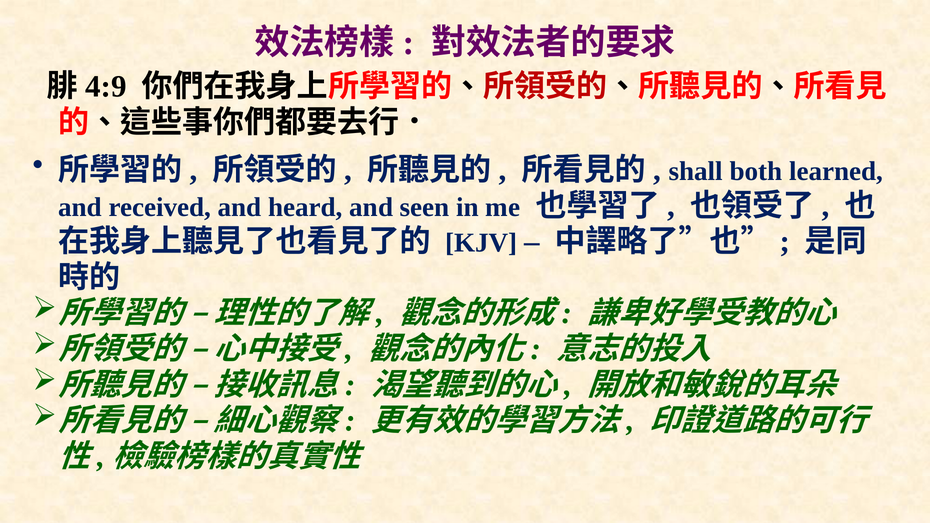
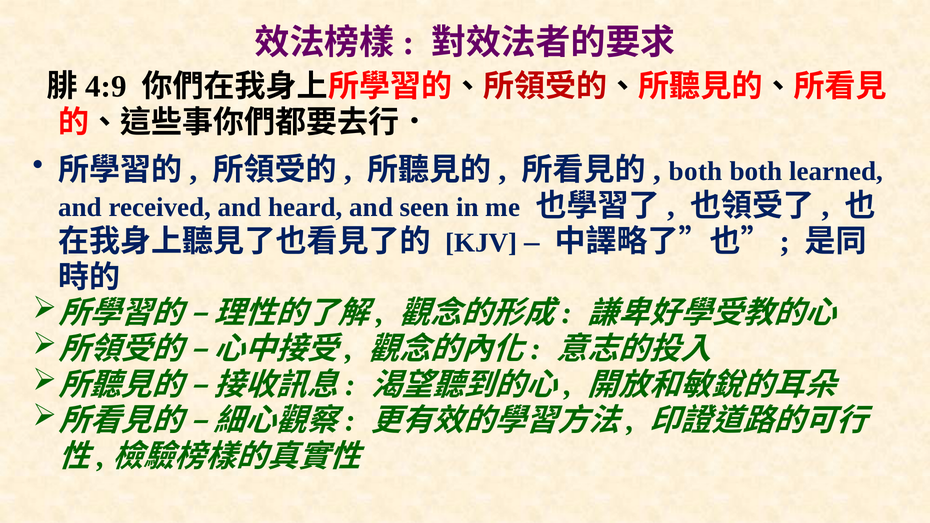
shall: shall -> both (696, 171)
